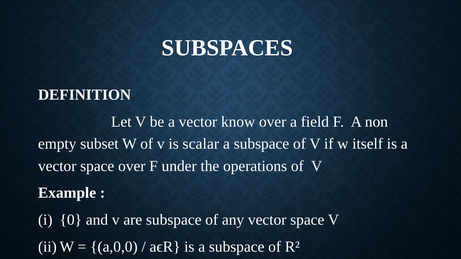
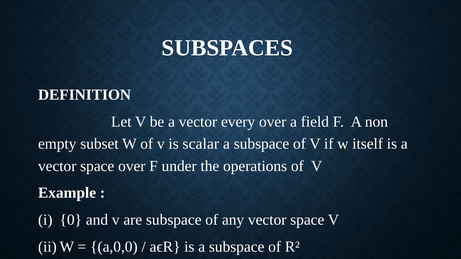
know: know -> every (238, 122)
